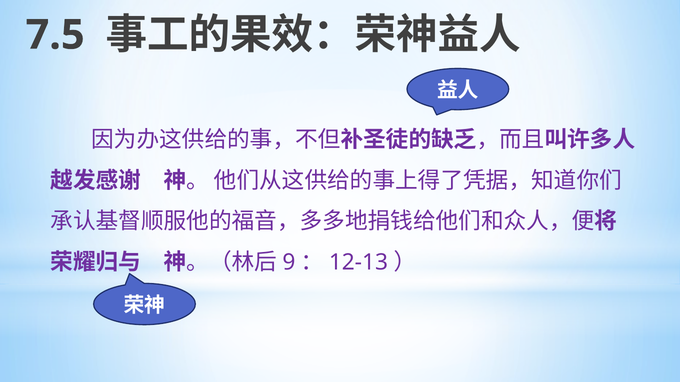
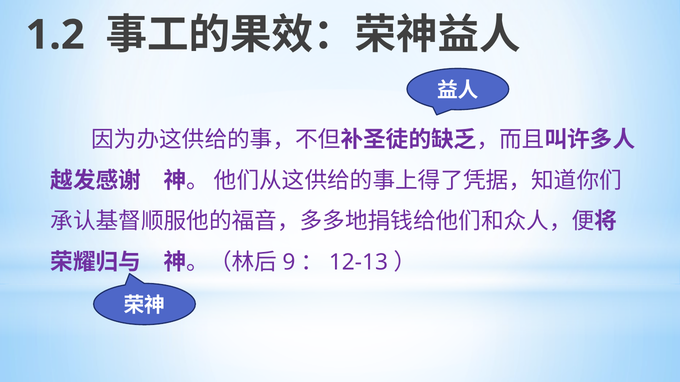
7.5: 7.5 -> 1.2 (55, 35)
